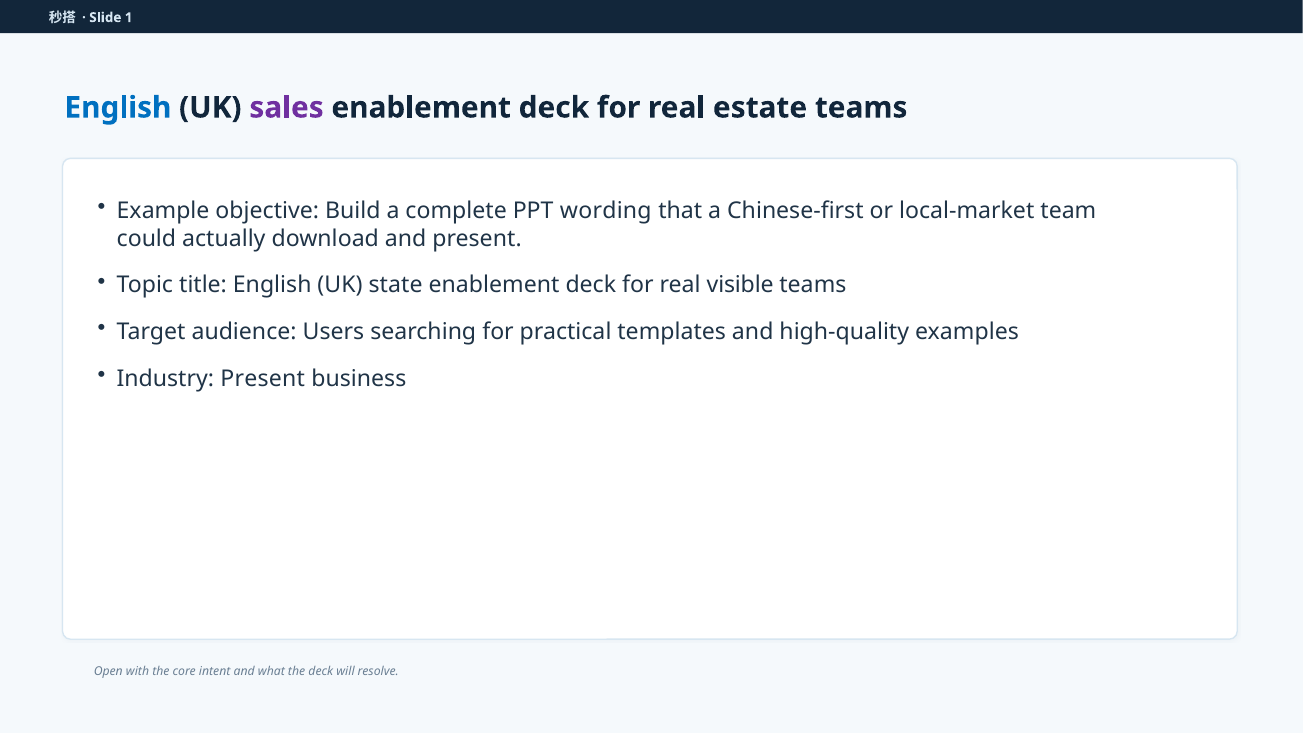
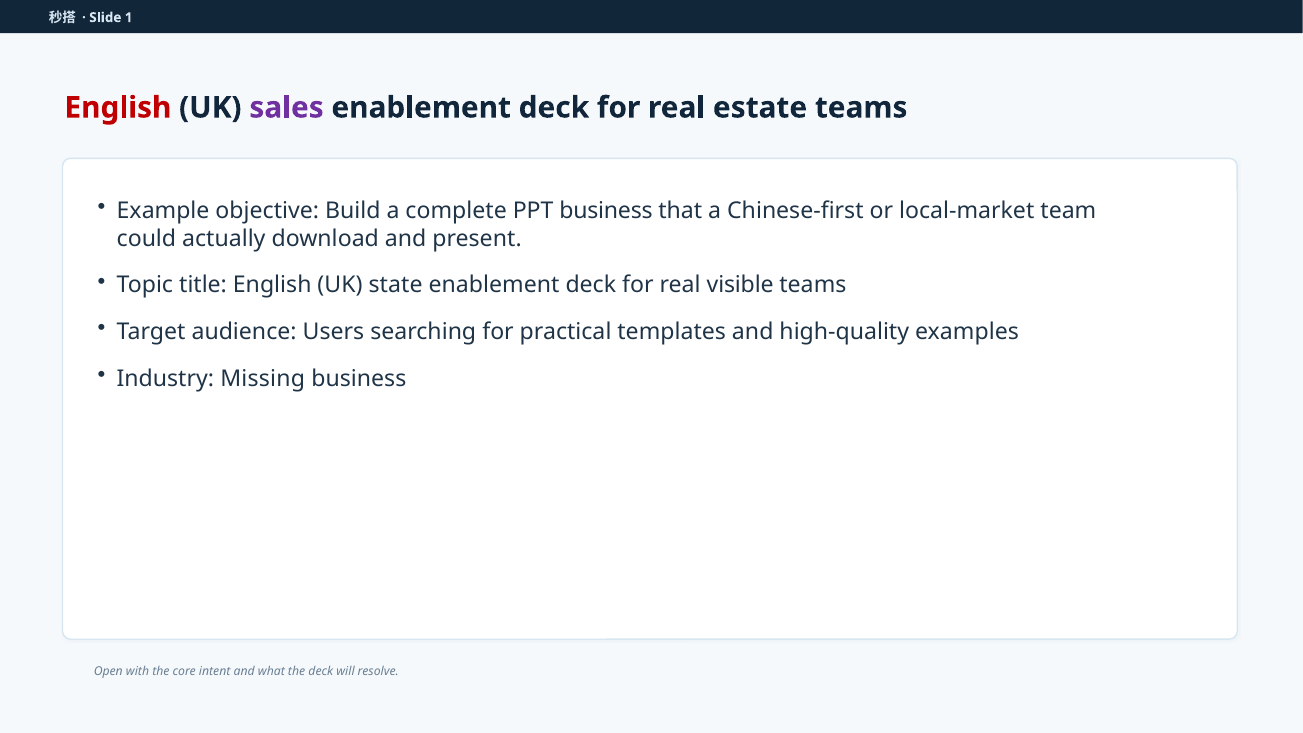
English colour: blue -> red (118, 108)
PPT wording: wording -> business (606, 211)
Industry Present: Present -> Missing (263, 379)
